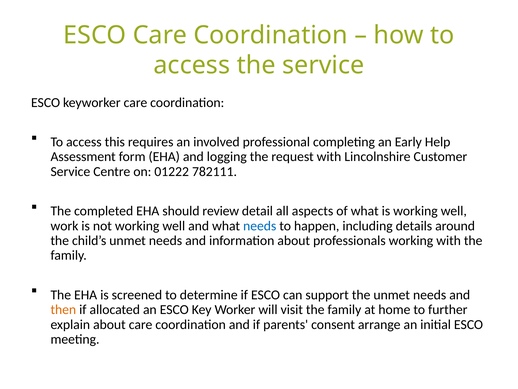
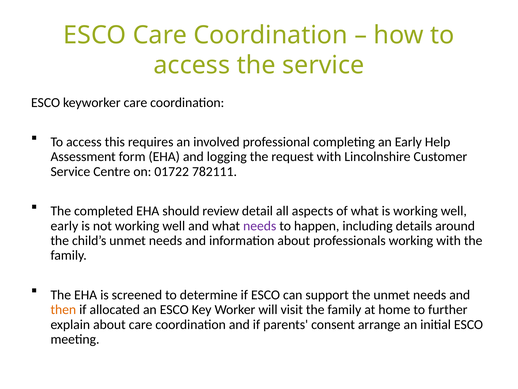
01222: 01222 -> 01722 (172, 171)
work: work -> early (64, 226)
needs colour: blue -> purple (260, 226)
